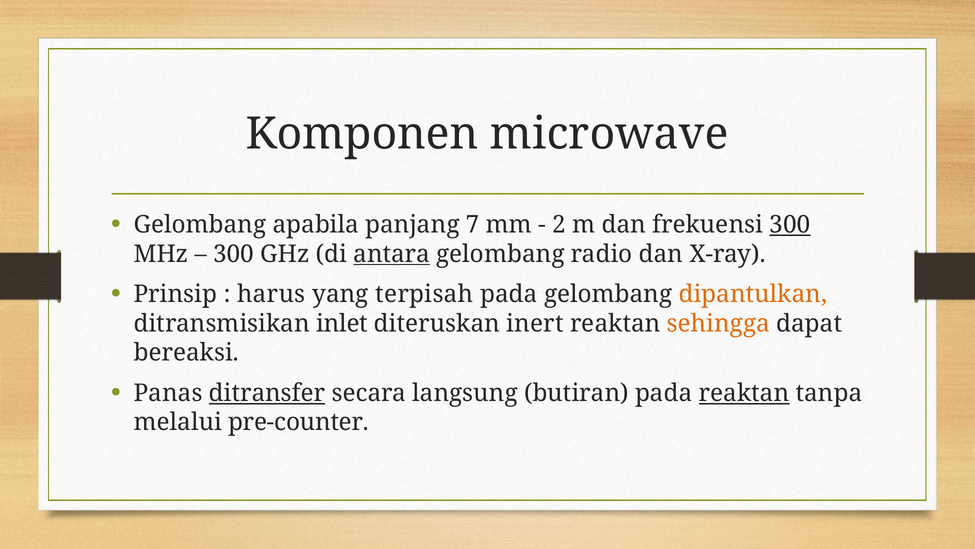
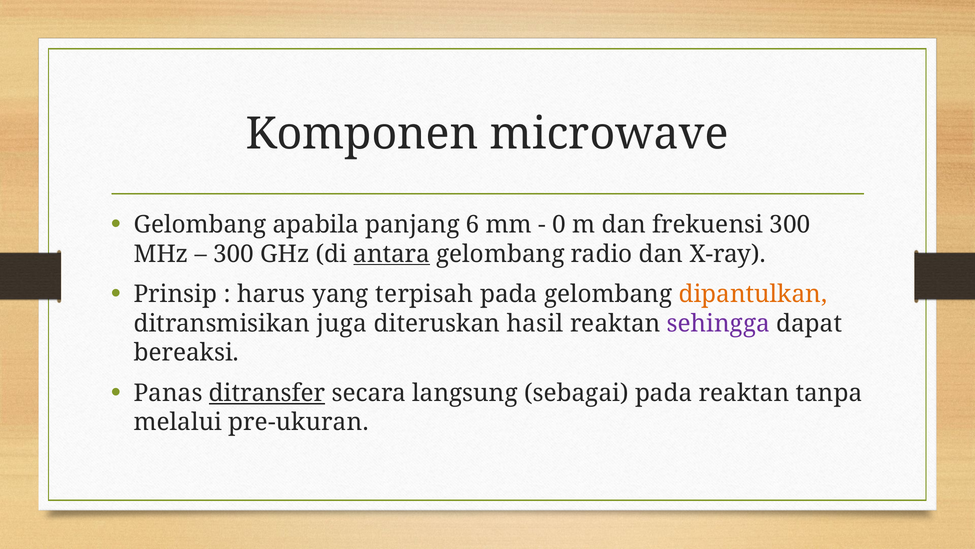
7: 7 -> 6 (473, 224)
2: 2 -> 0 (559, 224)
300 underline: present -> none (790, 224)
inlet: inlet -> juga (342, 323)
inert: inert -> hasil (535, 323)
sehingga colour: orange -> purple (718, 323)
butiran: butiran -> sebagai (576, 393)
reaktan underline: present -> none (744, 393)
pre-counter: pre-counter -> pre-ukuran (298, 422)
